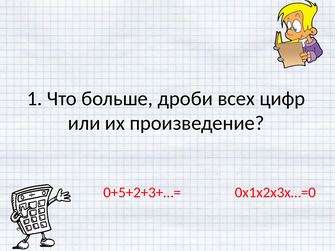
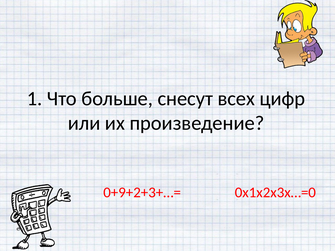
дроби: дроби -> снесут (185, 99)
0+5+2+3+…=: 0+5+2+3+…= -> 0+9+2+3+…= (142, 193)
